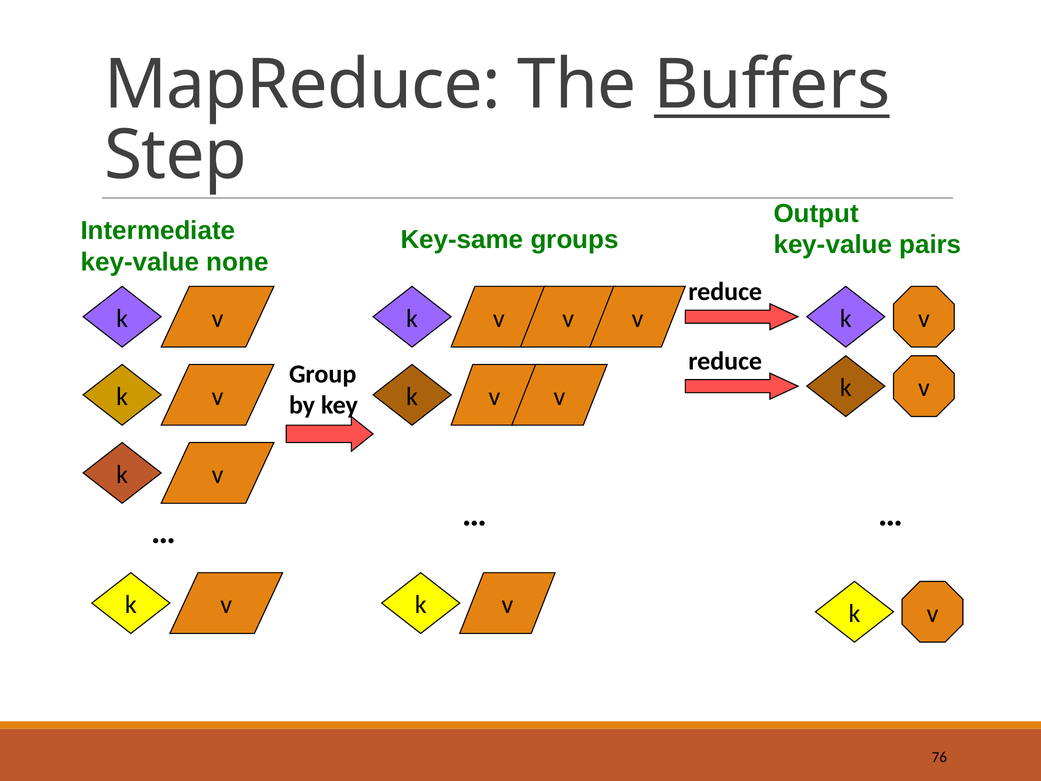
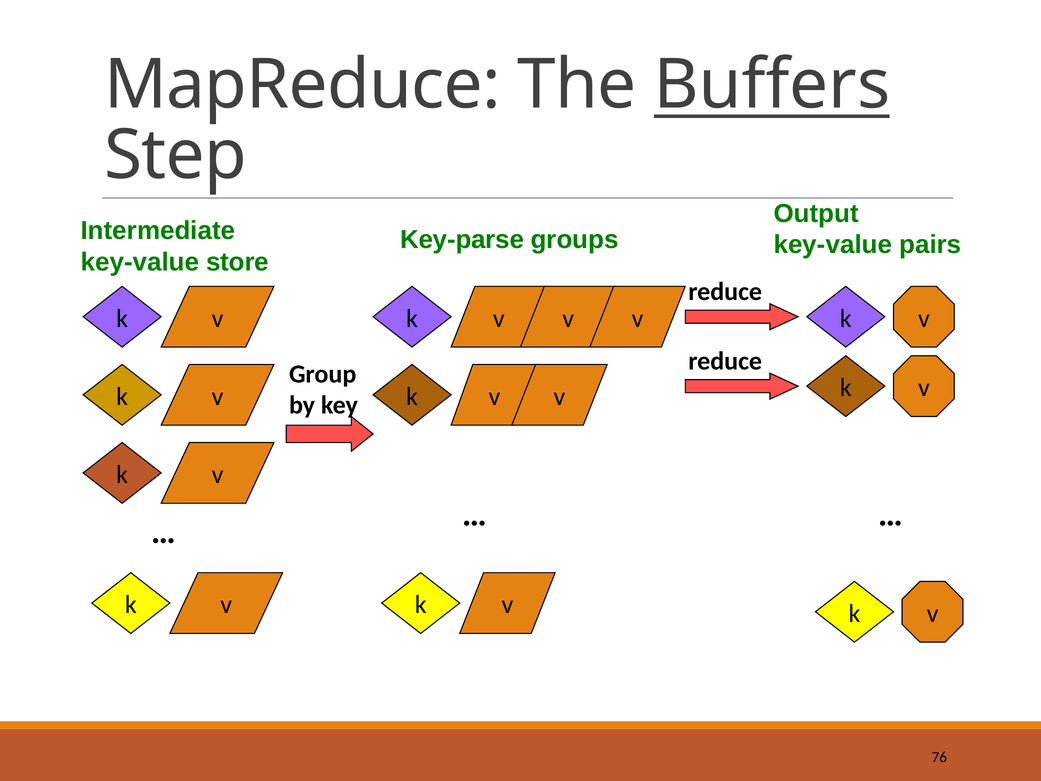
Key-same: Key-same -> Key-parse (462, 239)
none: none -> store (238, 262)
